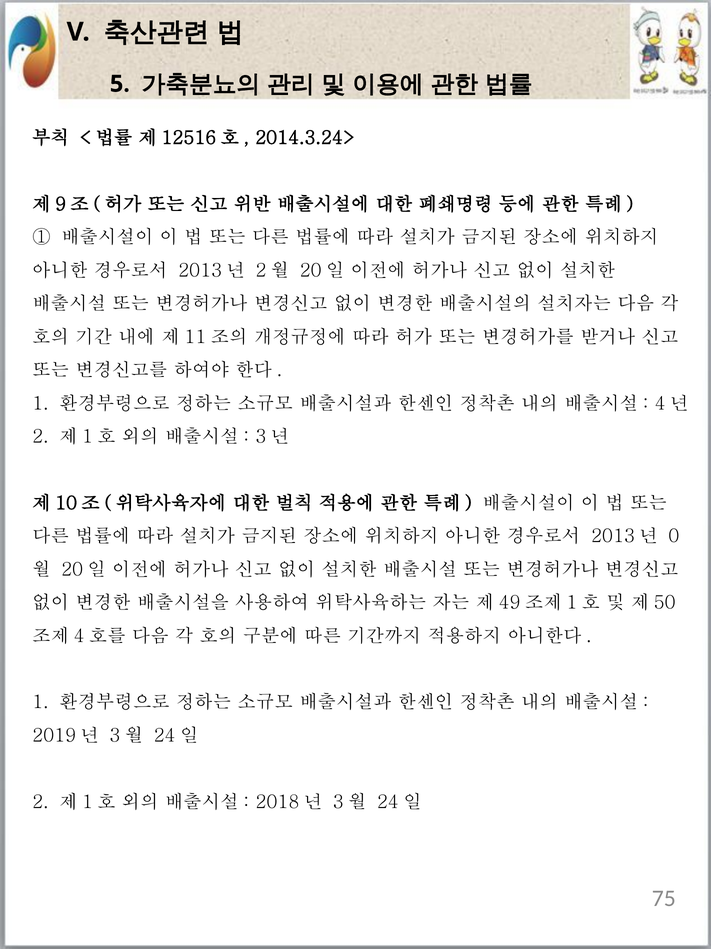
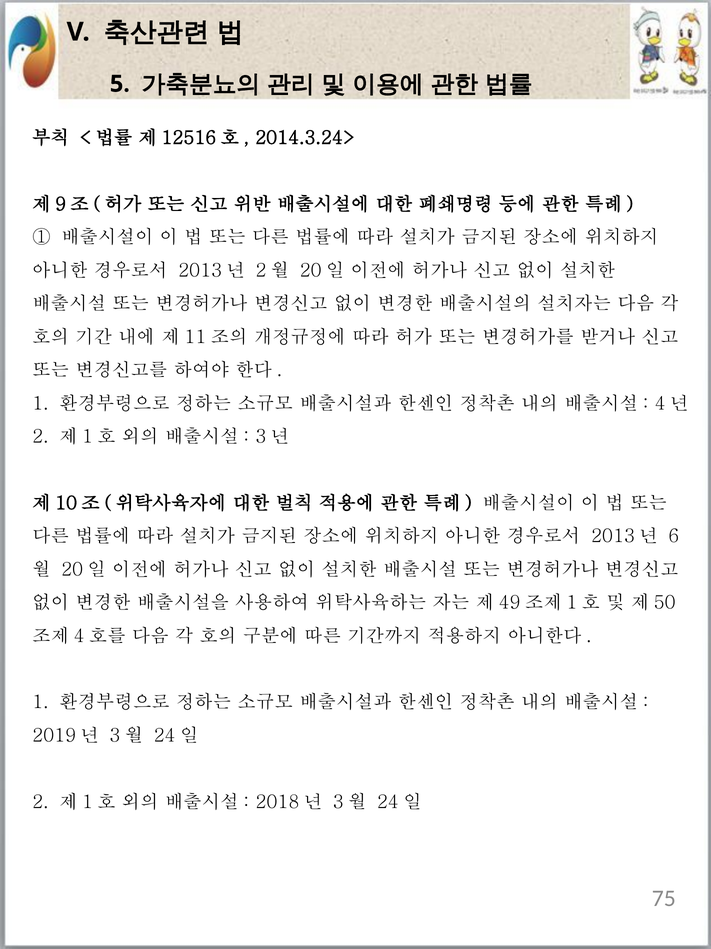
0: 0 -> 6 (674, 536)
